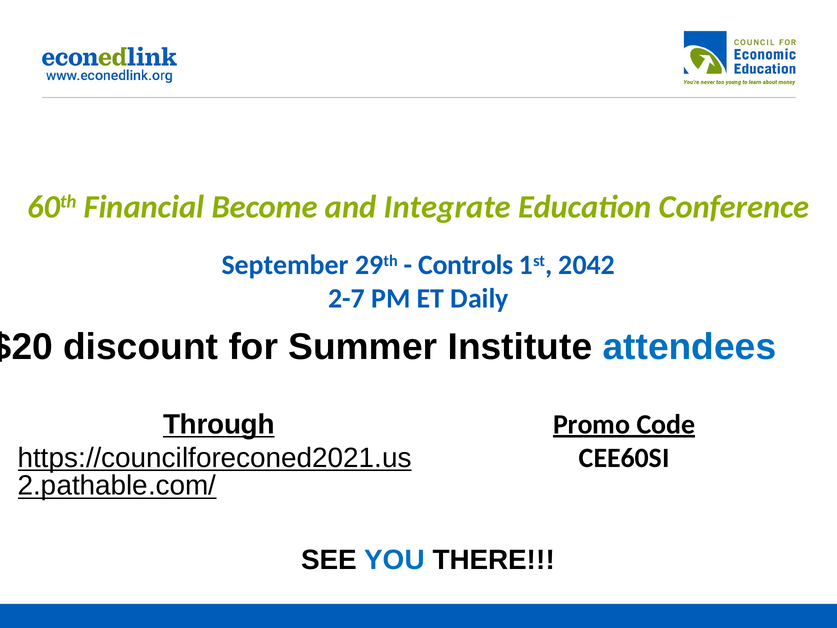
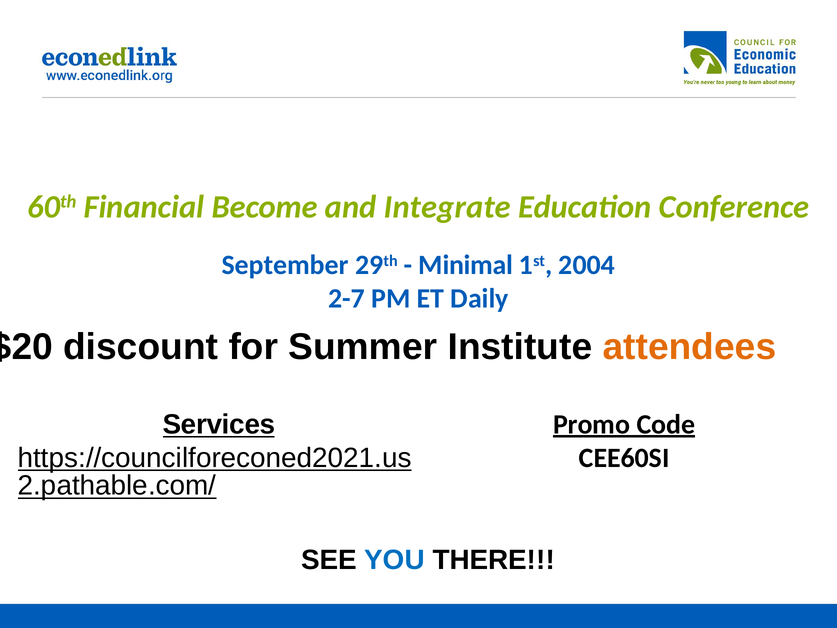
Controls: Controls -> Minimal (466, 265)
2042: 2042 -> 2004 (587, 265)
attendees colour: blue -> orange (689, 347)
Through: Through -> Services (219, 424)
